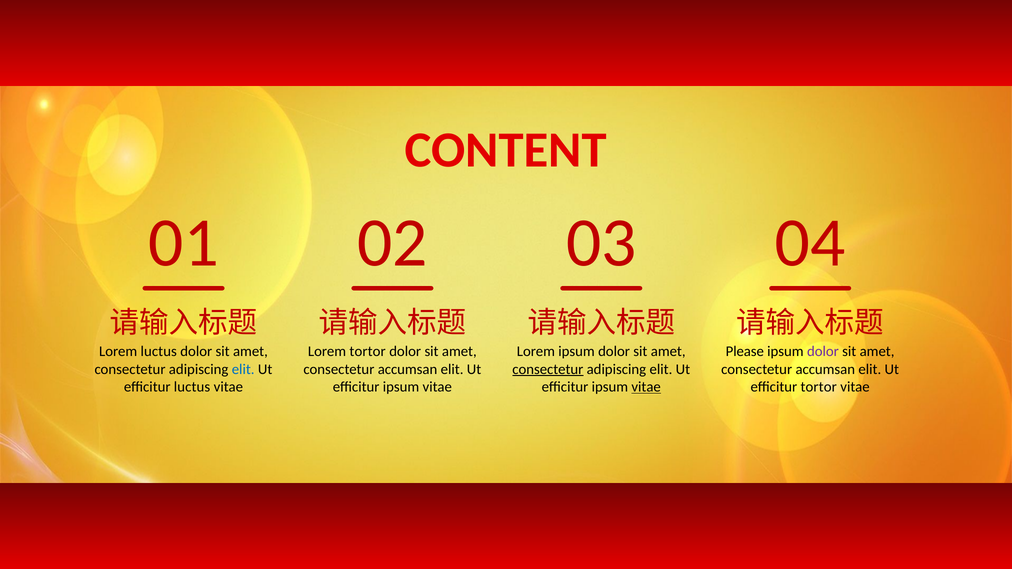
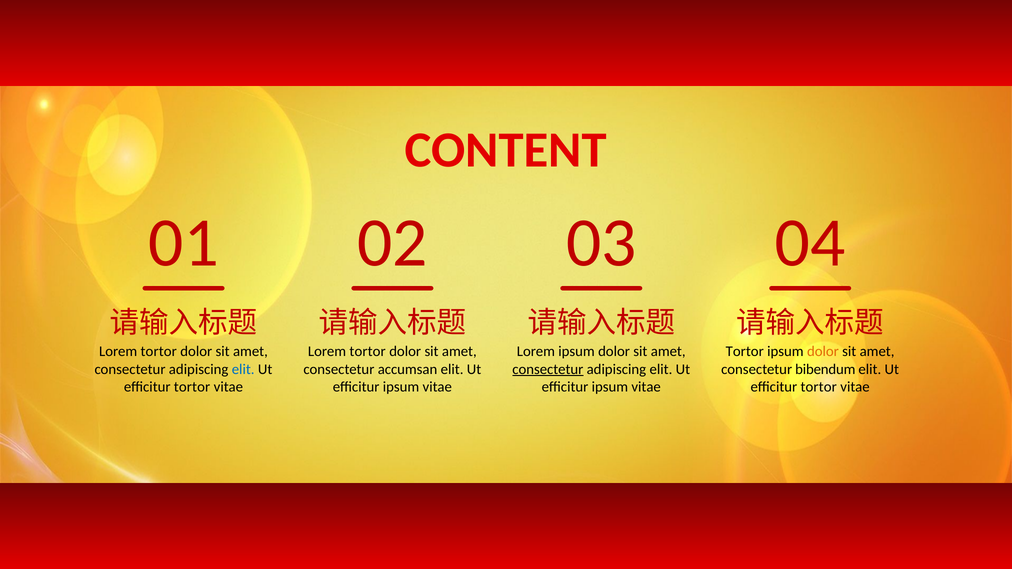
luctus: luctus -> tortor (159, 352)
Please: Please -> Tortor (745, 352)
dolor colour: purple -> orange (823, 352)
accumsan: accumsan -> bibendum (825, 369)
luctus: luctus -> tortor (192, 387)
vitae underline: present -> none (646, 387)
